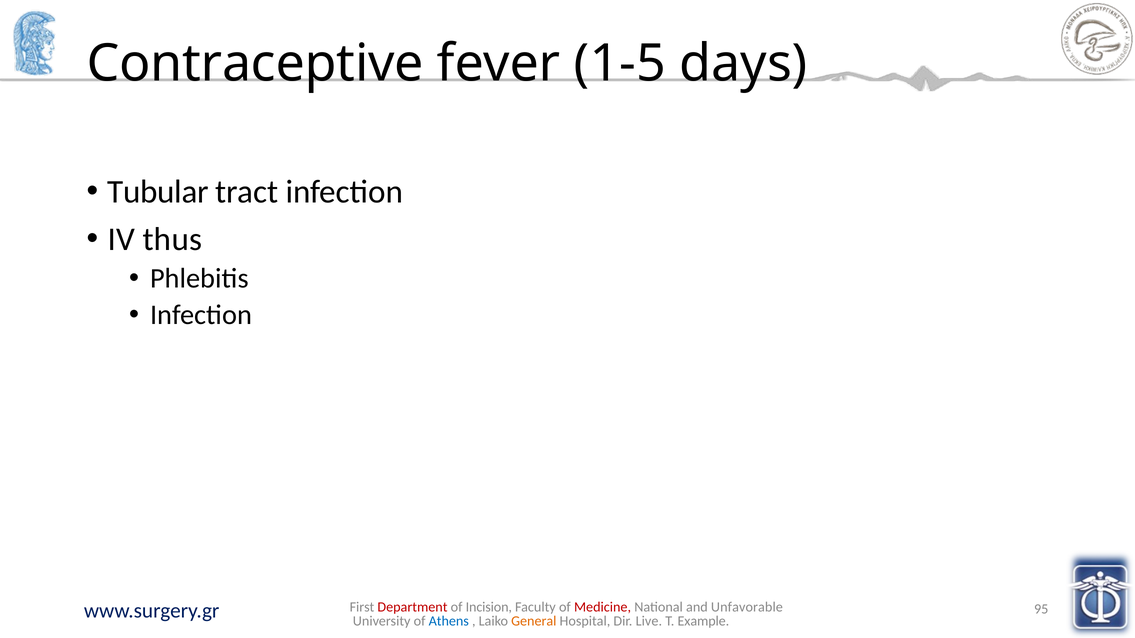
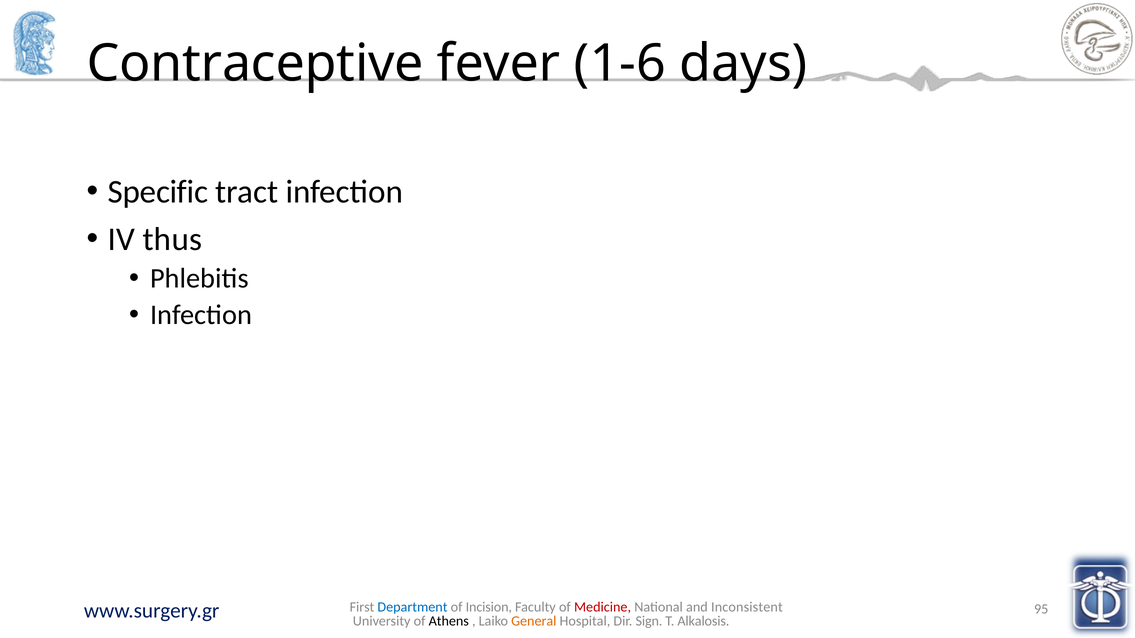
1-5: 1-5 -> 1-6 (620, 64)
Tubular: Tubular -> Specific (158, 192)
Department colour: red -> blue (412, 607)
Unfavorable: Unfavorable -> Inconsistent (747, 607)
Athens colour: blue -> black (449, 622)
Live: Live -> Sign (649, 622)
Example: Example -> Alkalosis (703, 622)
